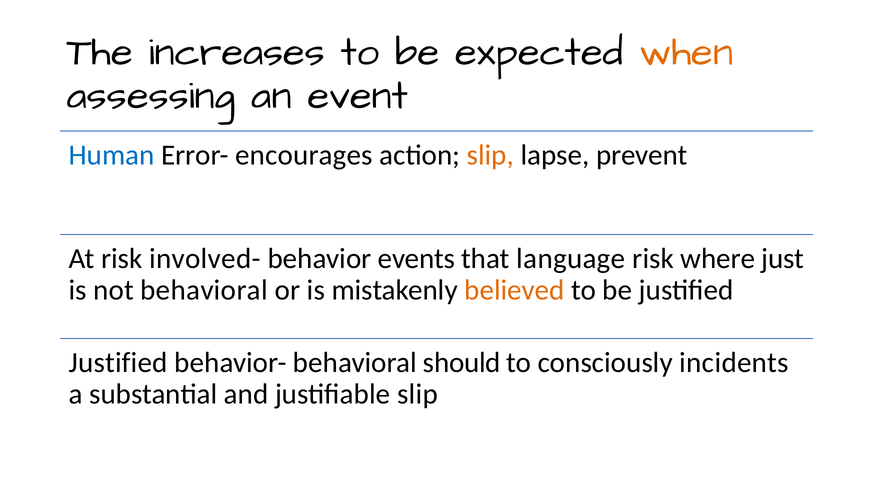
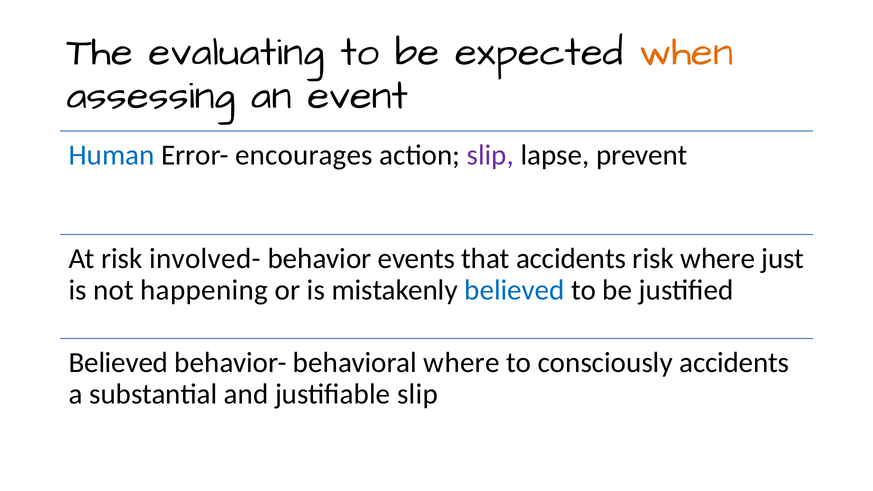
increases: increases -> evaluating (237, 52)
slip colour: orange -> purple (490, 155)
that language: language -> accidents (571, 259)
not behavioral: behavioral -> happening (204, 290)
believed colour: orange -> blue (514, 290)
Justified: Justified -> Believed (118, 363)
behavioral should: should -> where (462, 363)
consciously incidents: incidents -> accidents (734, 363)
